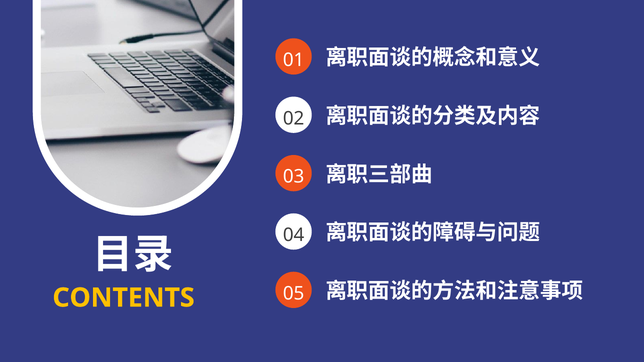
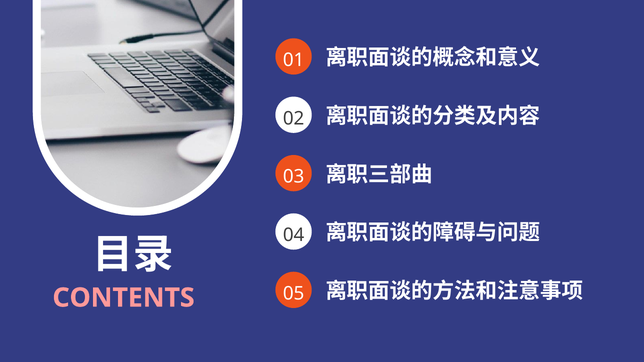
CONTENTS colour: yellow -> pink (124, 298)
